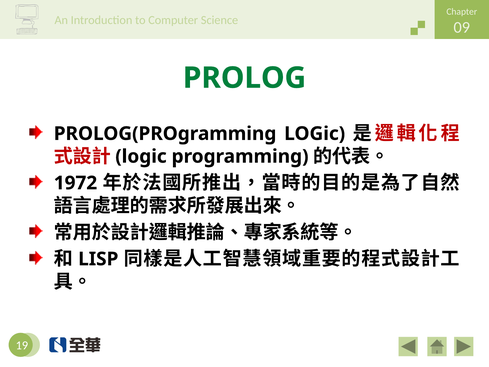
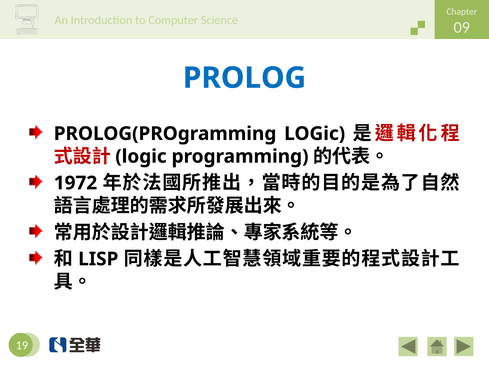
PROLOG colour: green -> blue (245, 78)
